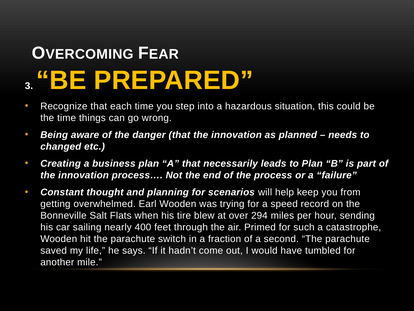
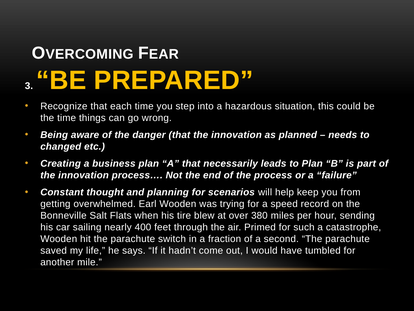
294: 294 -> 380 (259, 215)
